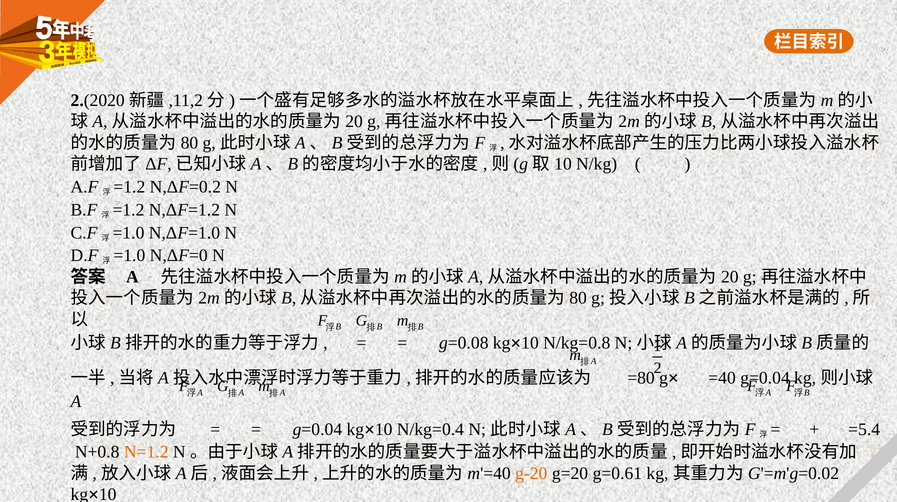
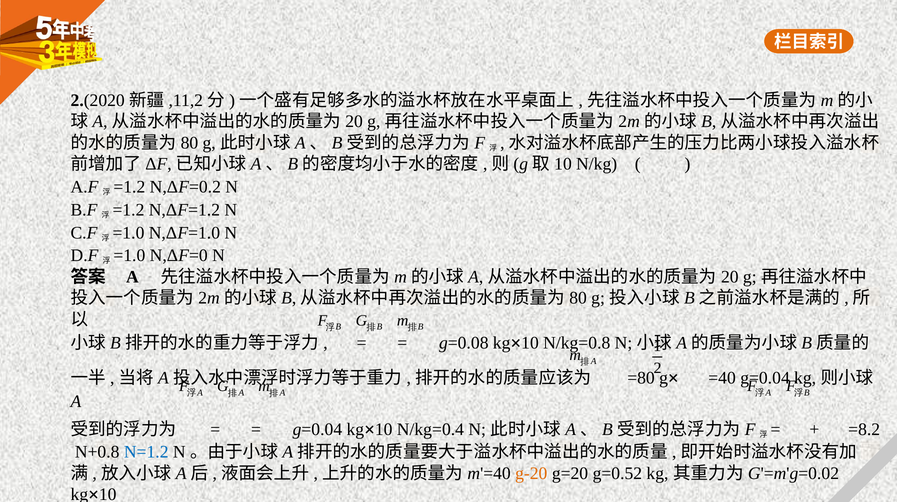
=5.4: =5.4 -> =8.2 (864, 429)
N=1.2 colour: orange -> blue (146, 452)
g=0.61: g=0.61 -> g=0.52 (617, 473)
